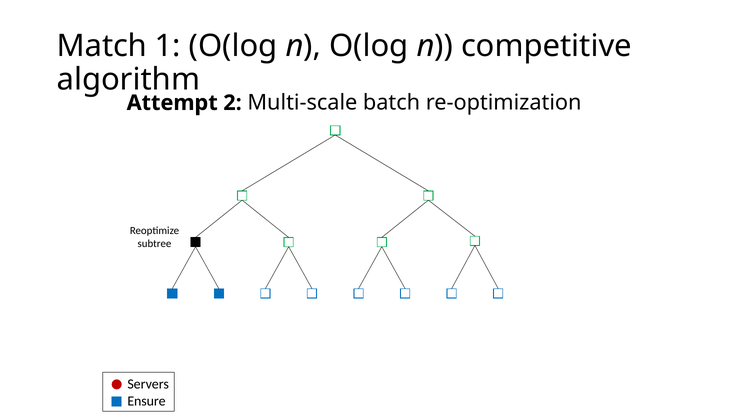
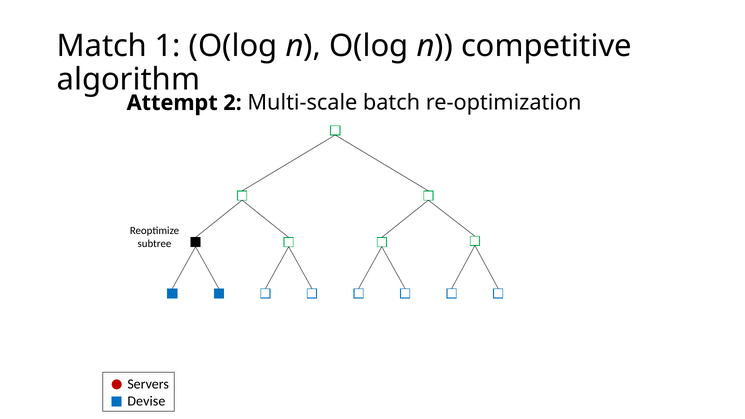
Ensure: Ensure -> Devise (146, 401)
